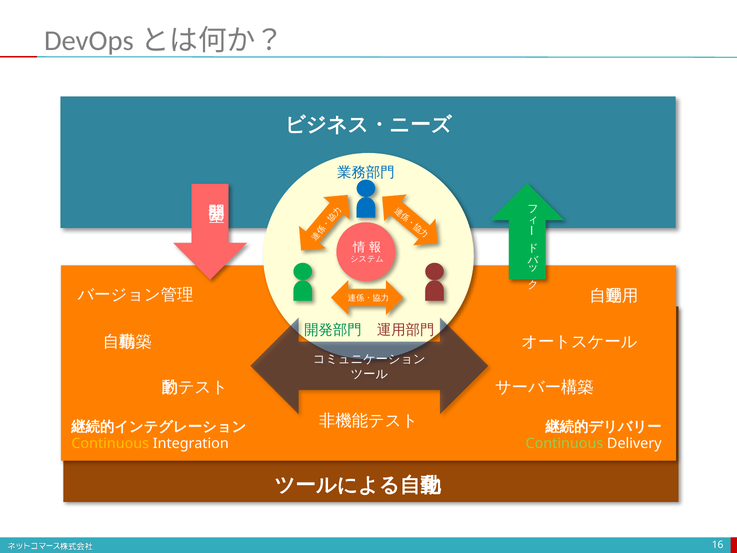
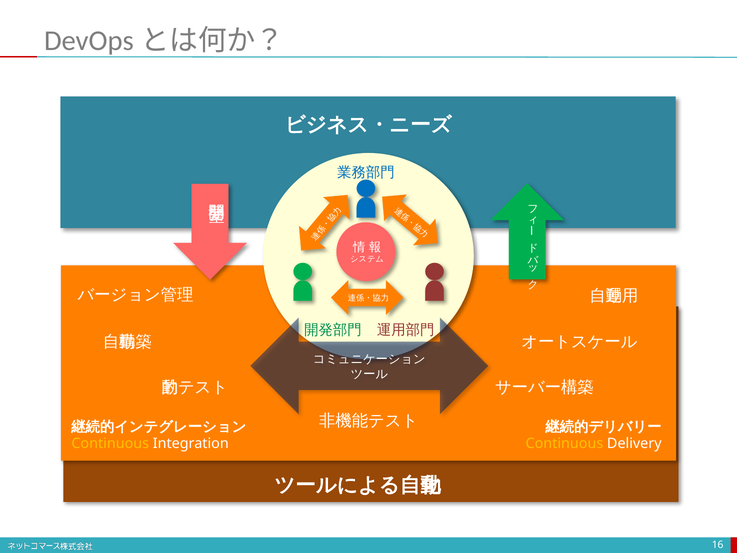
Continuous colour: light green -> yellow (564, 444)
